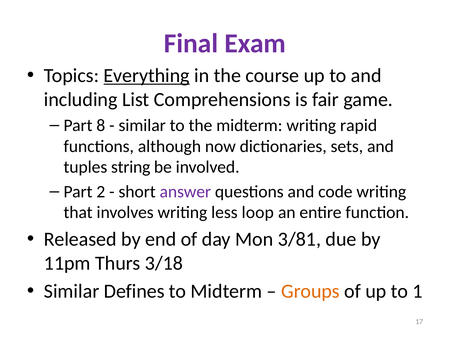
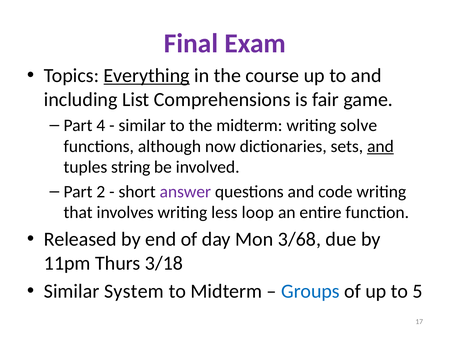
8: 8 -> 4 (101, 126)
rapid: rapid -> solve (359, 126)
and underline: none -> present (380, 146)
3/81: 3/81 -> 3/68 (299, 240)
Defines: Defines -> System (134, 292)
Groups colour: orange -> blue (310, 292)
1: 1 -> 5 (418, 292)
